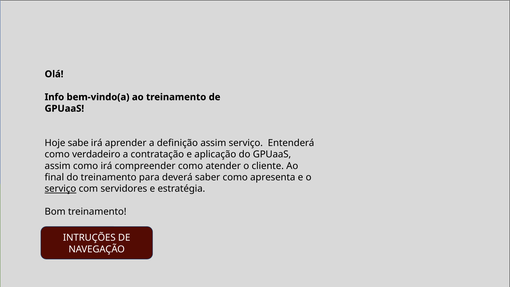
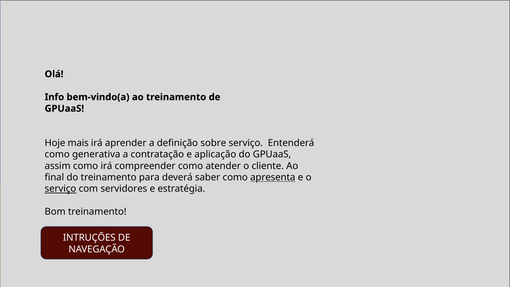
sabe: sabe -> mais (78, 143)
definição assim: assim -> sobre (213, 143)
verdadeiro: verdadeiro -> generativa (96, 154)
apresenta underline: none -> present (273, 177)
